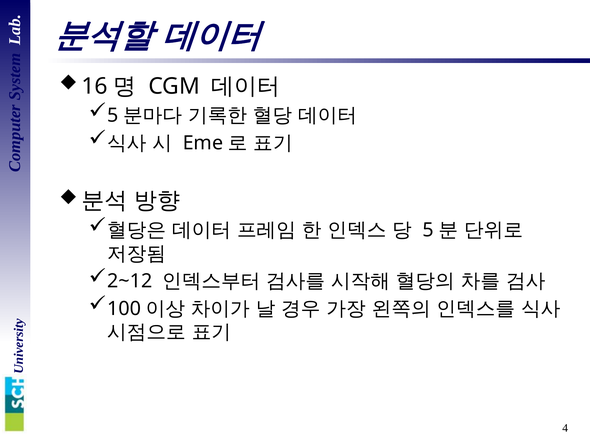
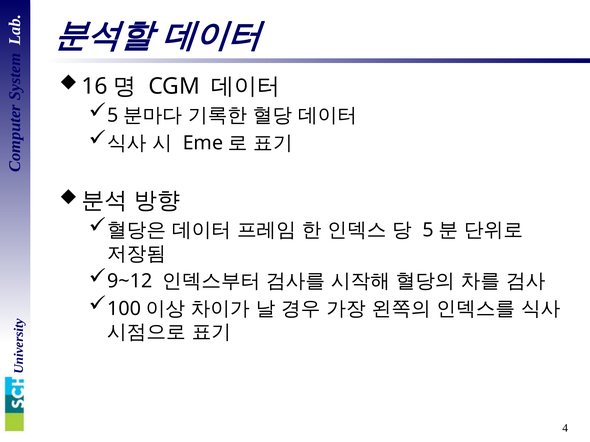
2~12: 2~12 -> 9~12 (130, 281)
